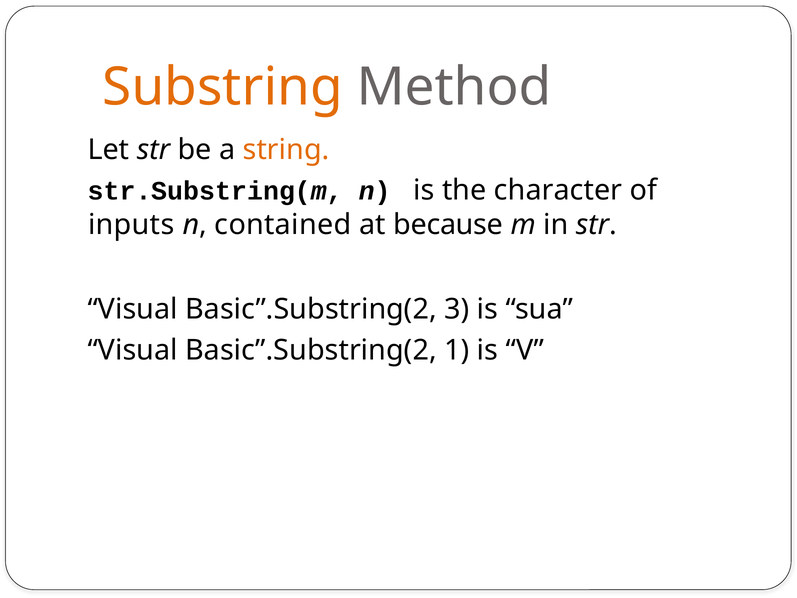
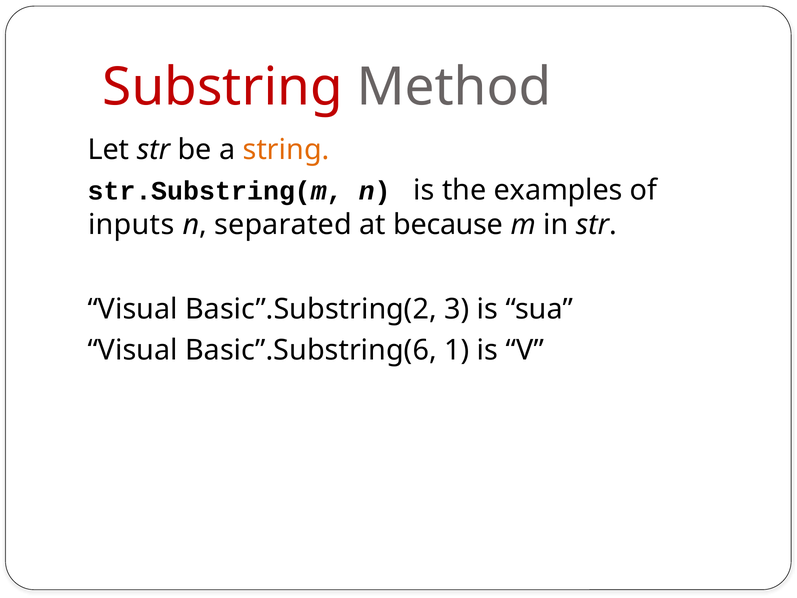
Substring colour: orange -> red (223, 87)
character: character -> examples (558, 190)
contained: contained -> separated (283, 225)
Basic”.Substring(2: Basic”.Substring(2 -> Basic”.Substring(6 (311, 350)
